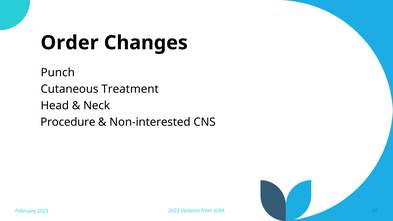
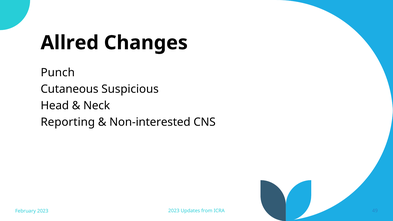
Order: Order -> Allred (70, 43)
Treatment: Treatment -> Suspicious (130, 89)
Procedure: Procedure -> Reporting (68, 122)
